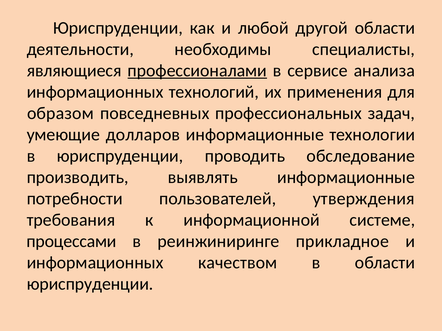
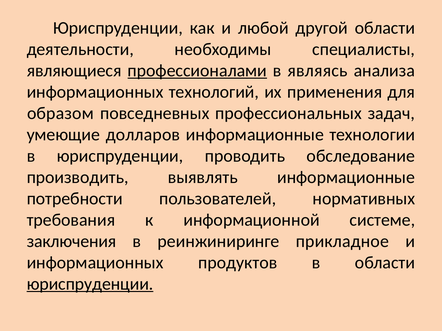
сервисе: сервисе -> являясь (317, 71)
утверждения: утверждения -> нормативных (364, 199)
процессами: процессами -> заключения (71, 242)
качеством: качеством -> продуктов (238, 263)
юриспруденции underline: none -> present (90, 284)
